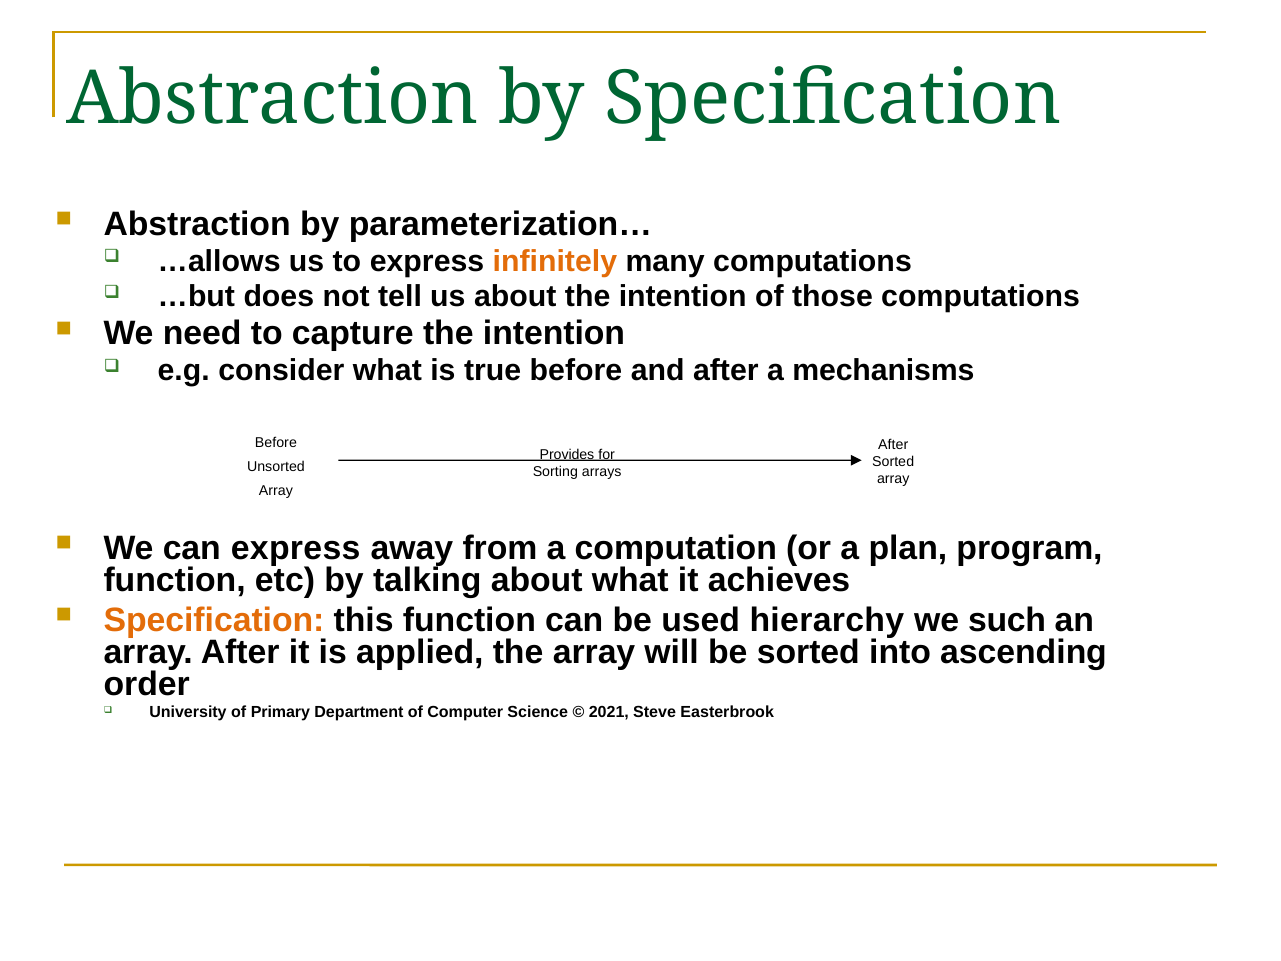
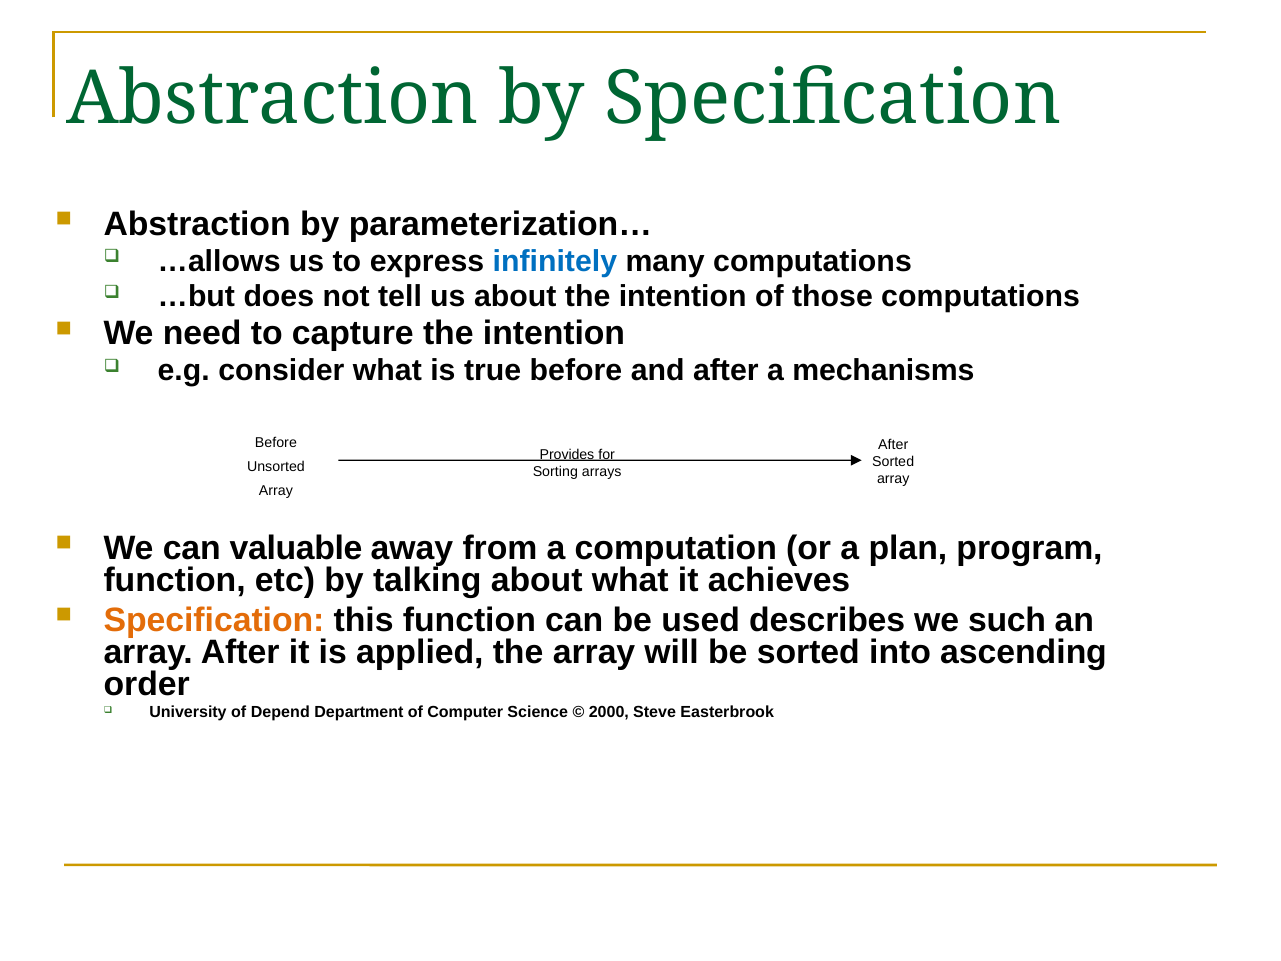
infinitely colour: orange -> blue (555, 261)
can express: express -> valuable (296, 548)
hierarchy: hierarchy -> describes (827, 620)
Primary: Primary -> Depend (280, 712)
2021: 2021 -> 2000 (609, 712)
